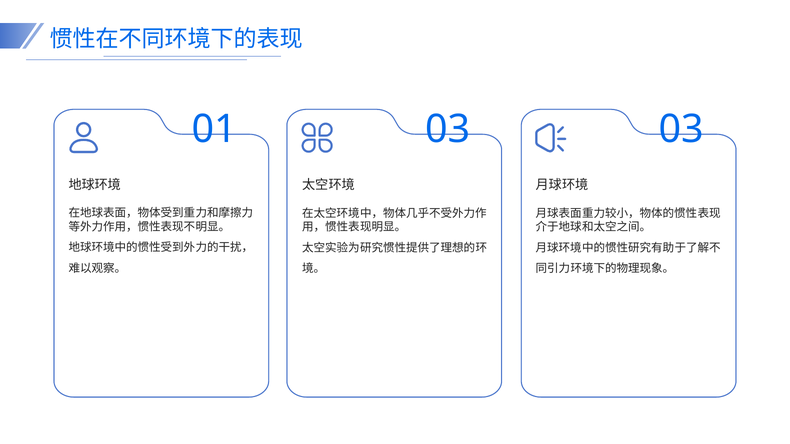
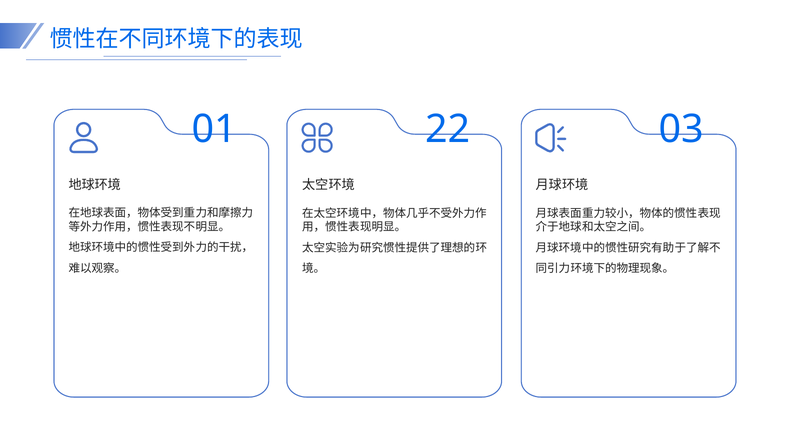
01 03: 03 -> 22 (448, 129)
